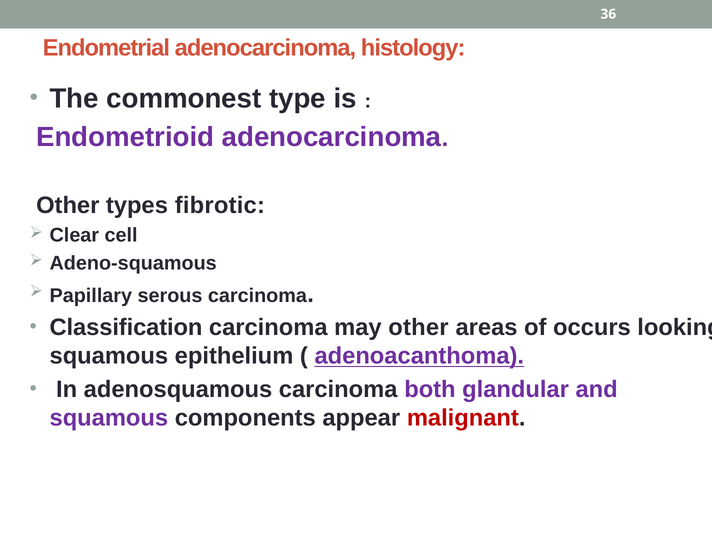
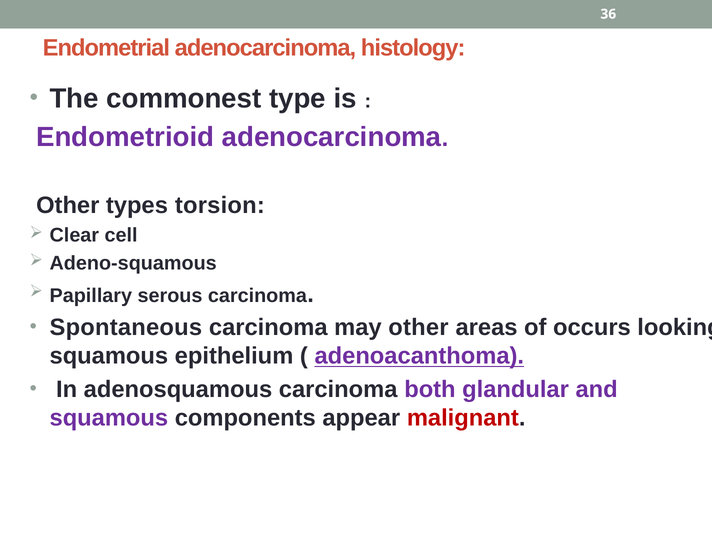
fibrotic: fibrotic -> torsion (220, 206)
Classification: Classification -> Spontaneous (126, 328)
